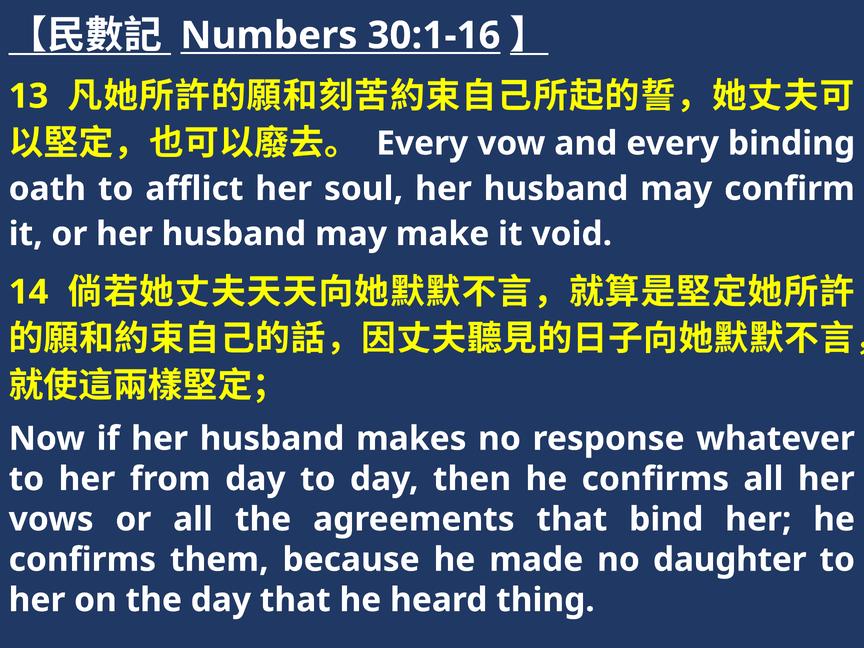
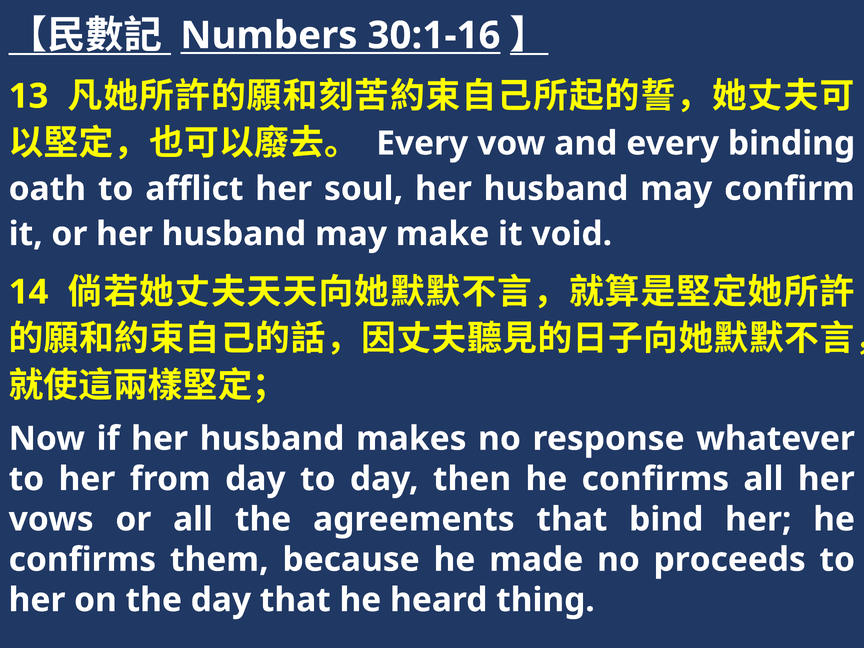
daughter: daughter -> proceeds (730, 560)
